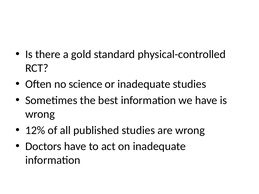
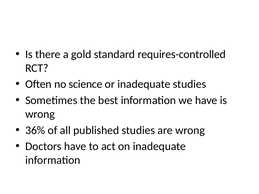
physical-controlled: physical-controlled -> requires-controlled (182, 54)
12%: 12% -> 36% (35, 130)
